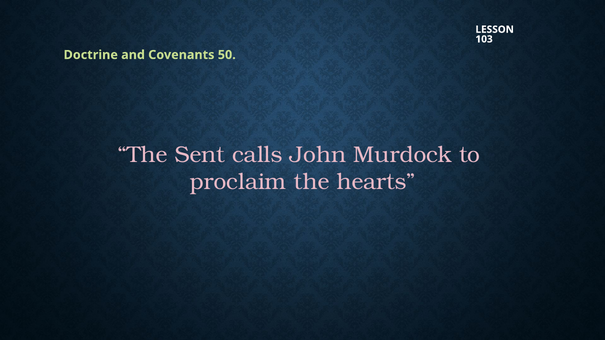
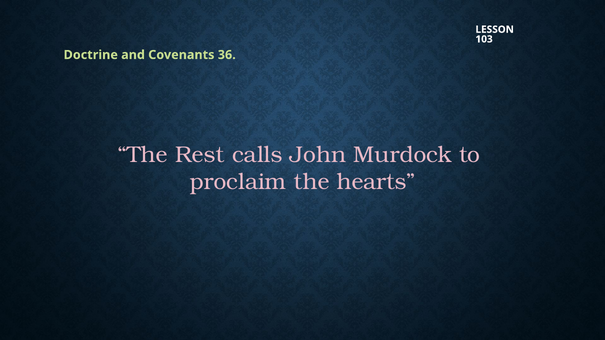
50: 50 -> 36 (227, 55)
Sent: Sent -> Rest (200, 155)
